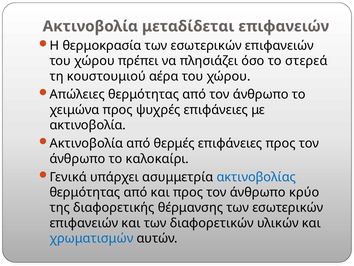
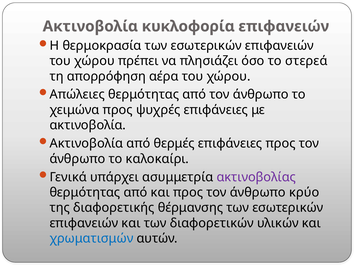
μεταδίδεται: μεταδίδεται -> κυκλοφορία (188, 26)
κουστουμιού: κουστουμιού -> απορρόφηση (106, 76)
ακτινοβολίας colour: blue -> purple (256, 177)
